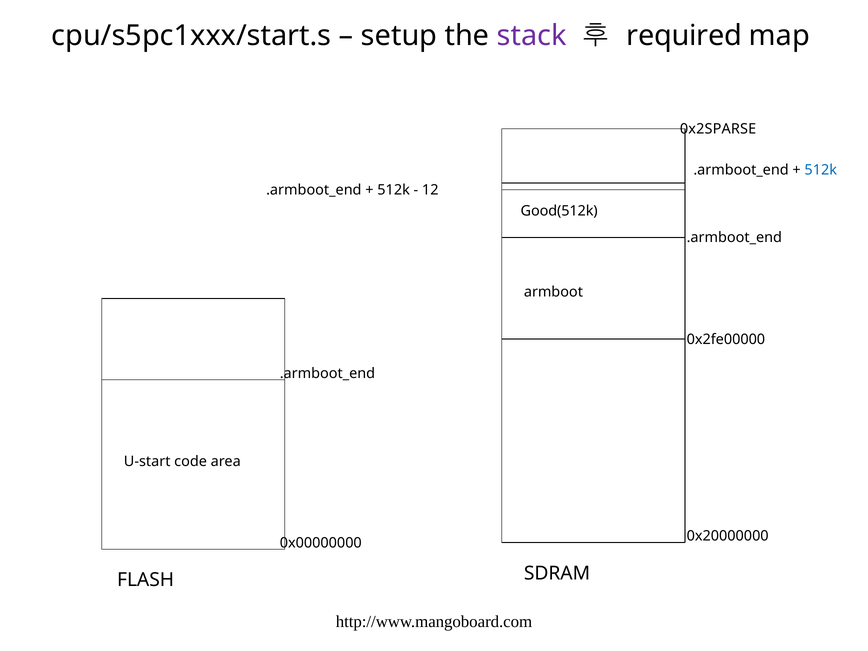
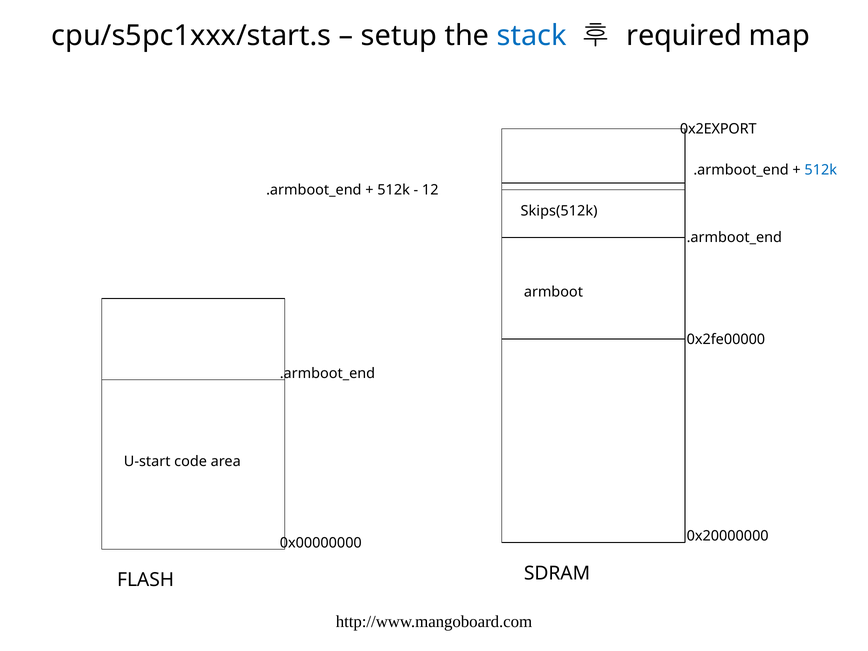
stack colour: purple -> blue (532, 36)
0x2SPARSE: 0x2SPARSE -> 0x2EXPORT (718, 129)
Good(512k: Good(512k -> Skips(512k (559, 211)
